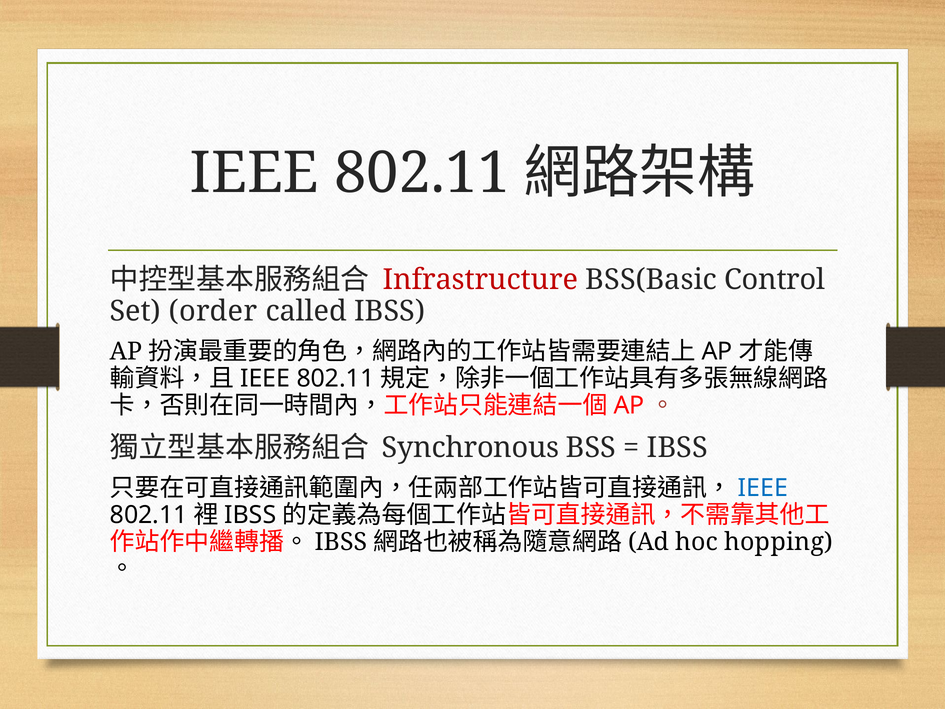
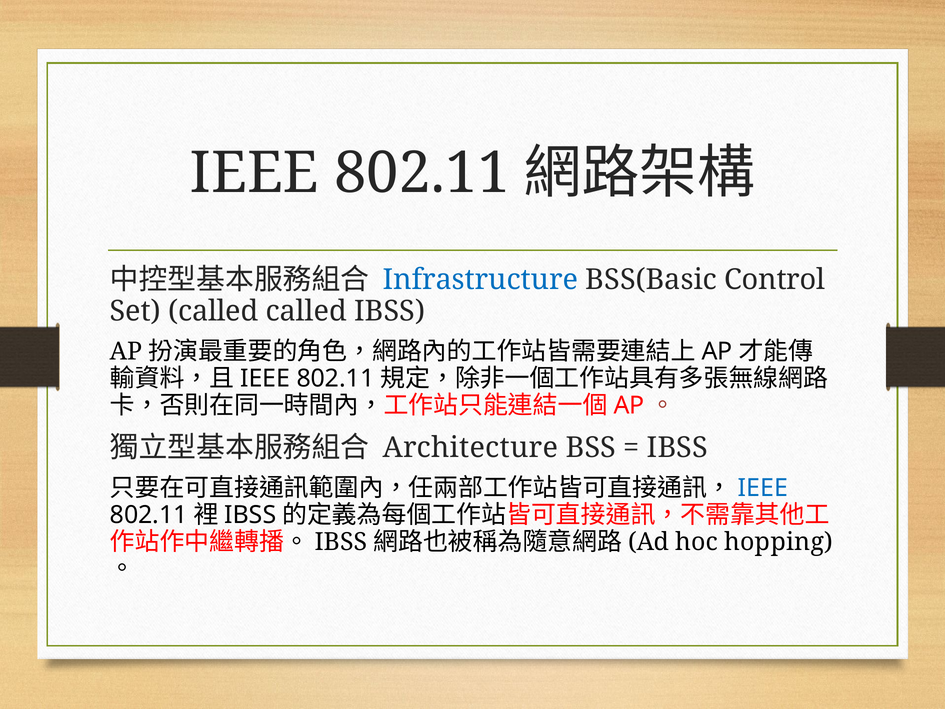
Infrastructure colour: red -> blue (480, 280)
Set order: order -> called (213, 311)
Synchronous: Synchronous -> Architecture (470, 447)
